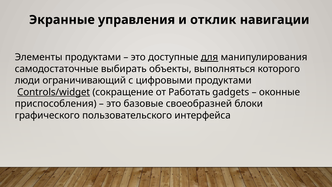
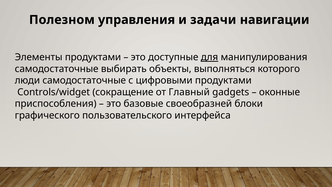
Экранные: Экранные -> Полезном (62, 20)
отклик: отклик -> задачи (213, 20)
люди ограничивающий: ограничивающий -> самодостаточные (84, 80)
Controls/widget underline: present -> none (54, 92)
Работать: Работать -> Главный (189, 92)
